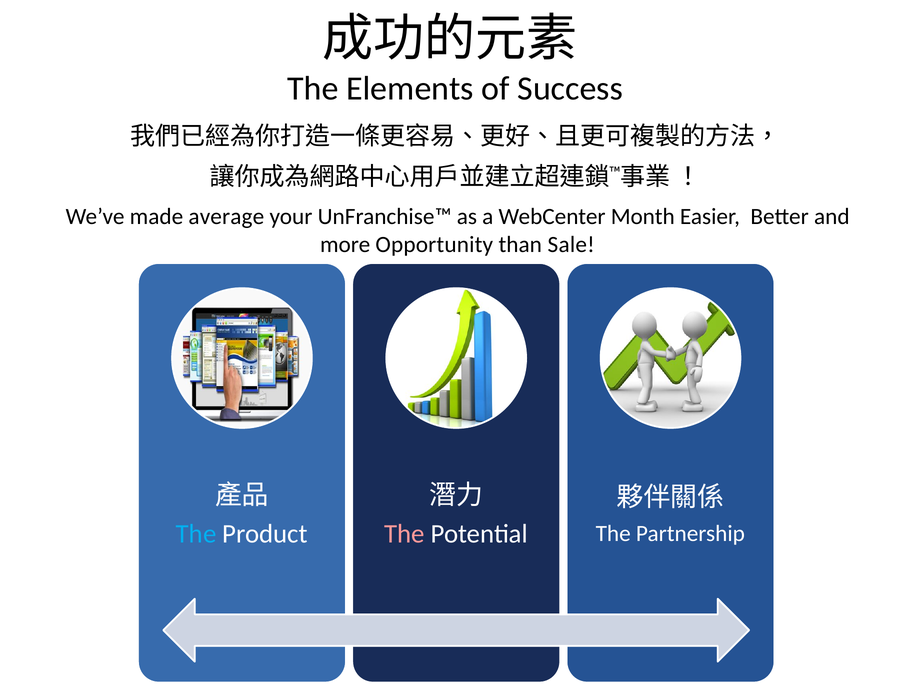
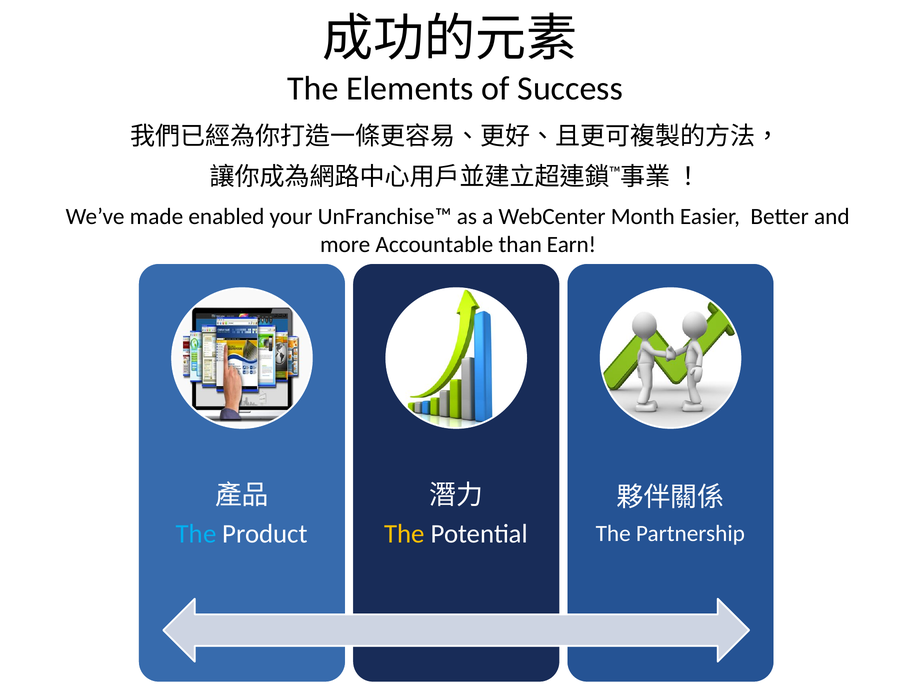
average: average -> enabled (226, 217)
Opportunity: Opportunity -> Accountable (434, 245)
Sale: Sale -> Earn (571, 245)
The colour: pink -> yellow (404, 534)
